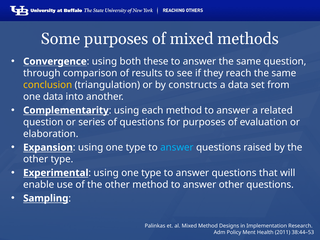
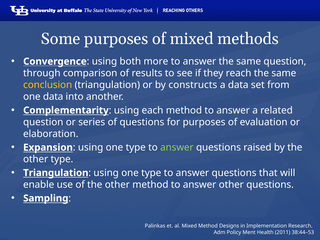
these: these -> more (156, 61)
answer colour: light blue -> light green (177, 147)
Experimental: Experimental -> Triangulation (56, 173)
